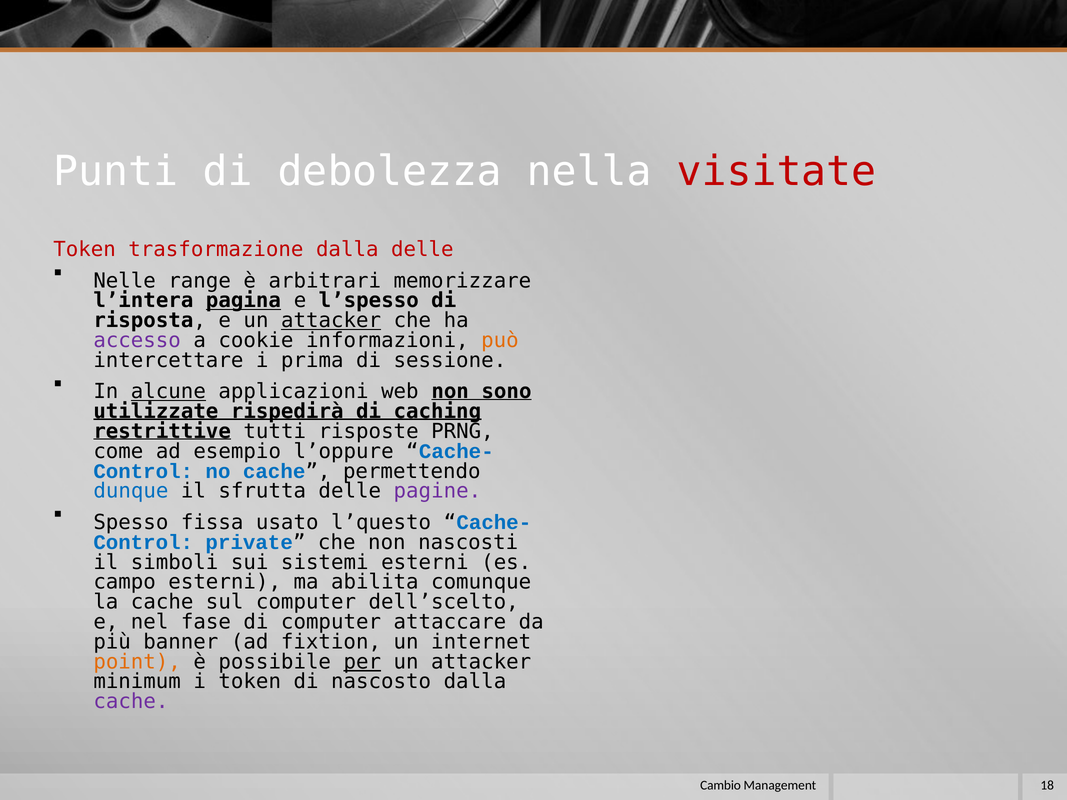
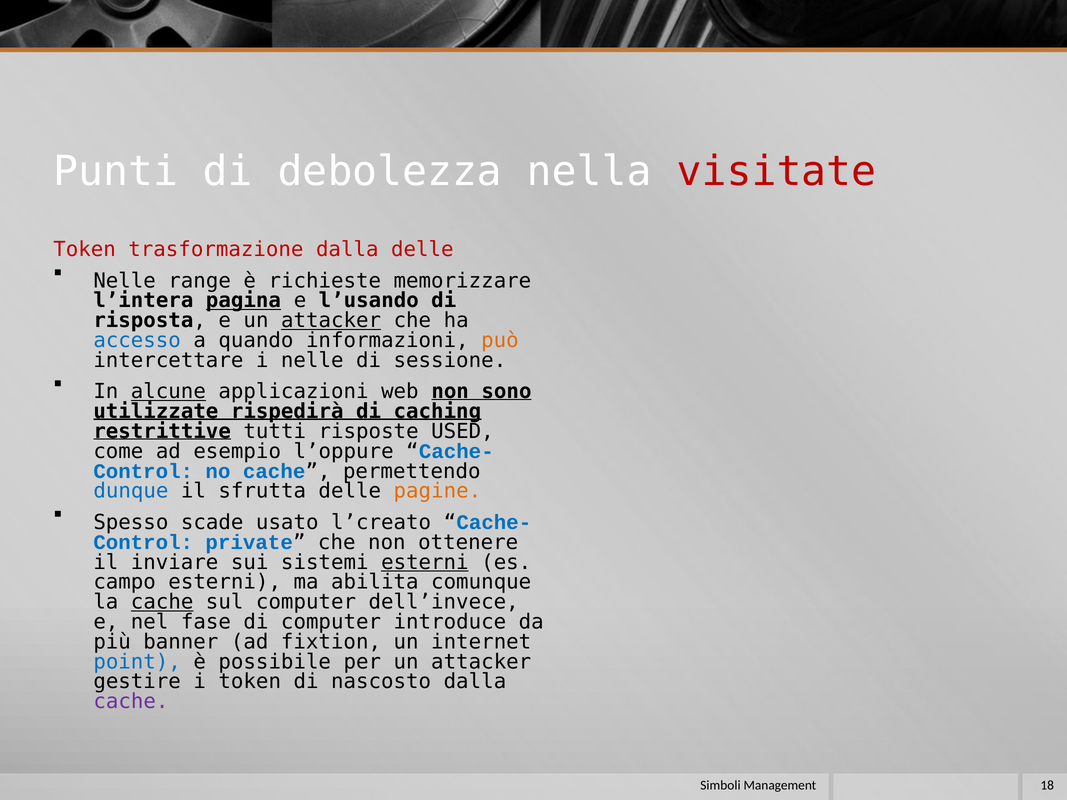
arbitrari: arbitrari -> richieste (325, 281)
l’spesso: l’spesso -> l’usando (369, 301)
accesso colour: purple -> blue (137, 341)
cookie: cookie -> quando (256, 341)
i prima: prima -> nelle (312, 360)
PRNG: PRNG -> USED (462, 432)
pagine colour: purple -> orange (437, 491)
fissa: fissa -> scade (212, 523)
l’questo: l’questo -> l’creato (381, 523)
nascosti: nascosti -> ottenere (468, 542)
simboli: simboli -> inviare (175, 562)
esterni underline: none -> present (425, 562)
cache underline: none -> present (162, 602)
dell’scelto: dell’scelto -> dell’invece (444, 602)
attaccare: attaccare -> introduce (450, 622)
point colour: orange -> blue (137, 662)
per underline: present -> none (362, 662)
minimum: minimum -> gestire (137, 682)
Cambio: Cambio -> Simboli (720, 786)
